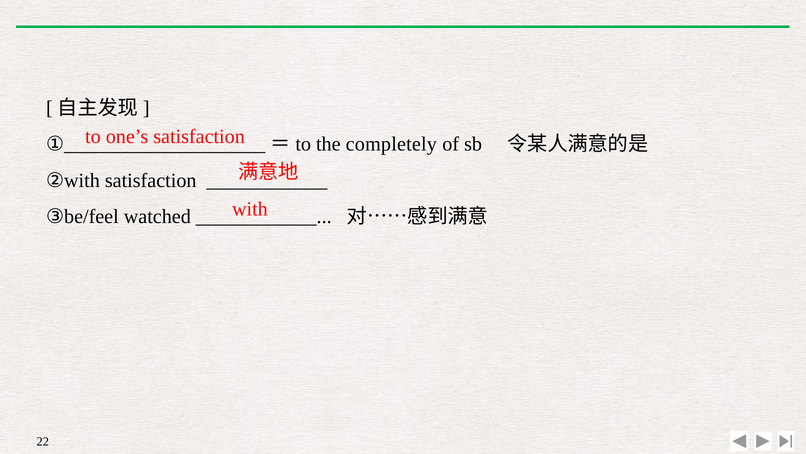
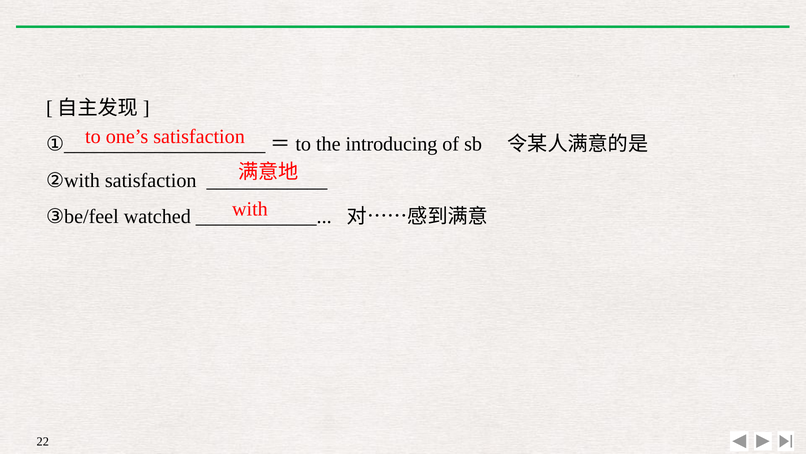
completely: completely -> introducing (391, 144)
